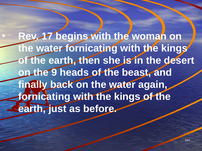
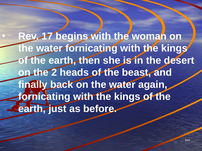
9: 9 -> 2 (54, 73)
